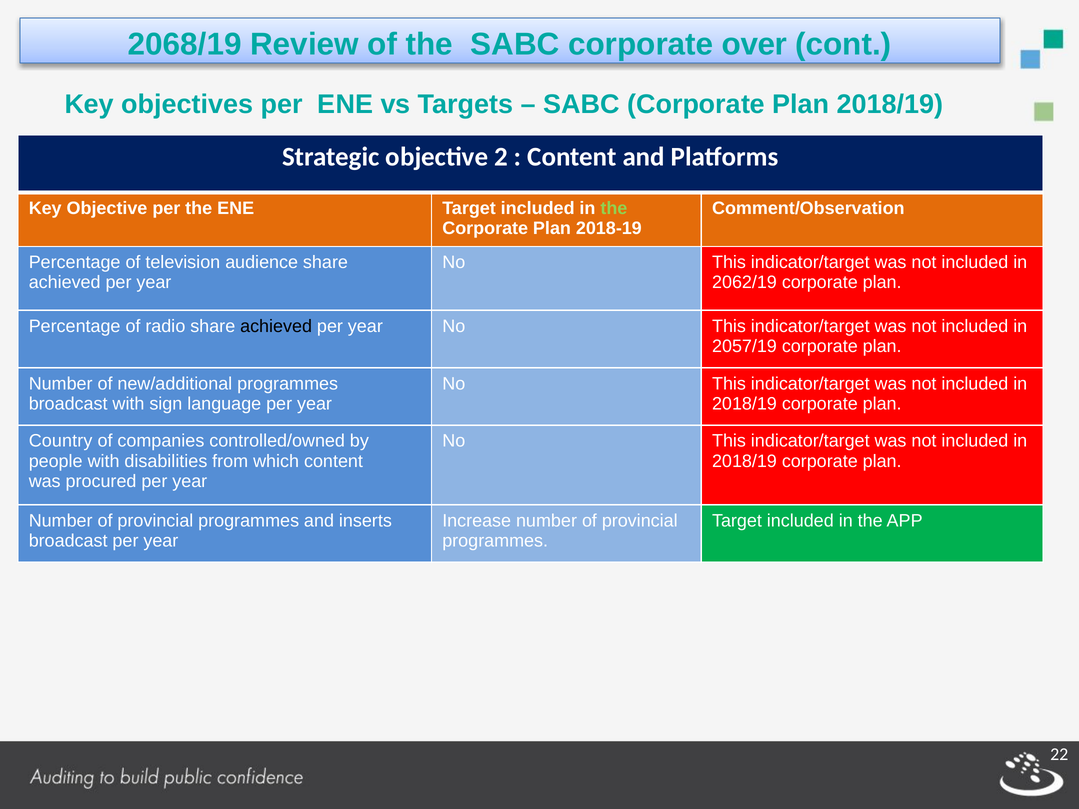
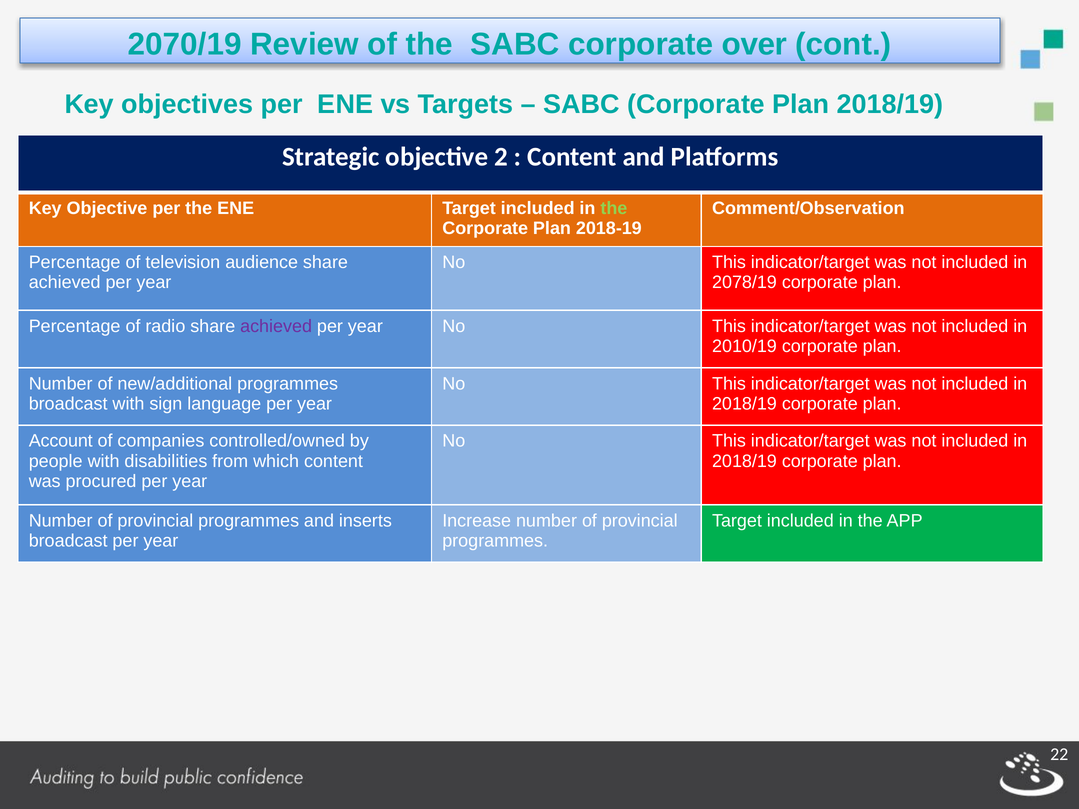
2068/19: 2068/19 -> 2070/19 (185, 44)
2062/19: 2062/19 -> 2078/19 (744, 282)
achieved colour: black -> purple (276, 326)
2057/19: 2057/19 -> 2010/19 (744, 346)
Country: Country -> Account (61, 441)
